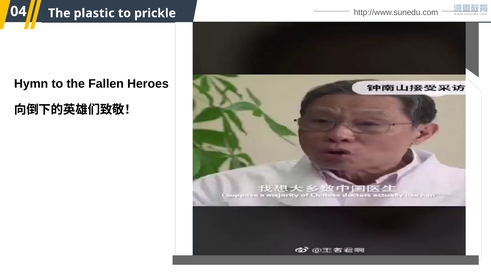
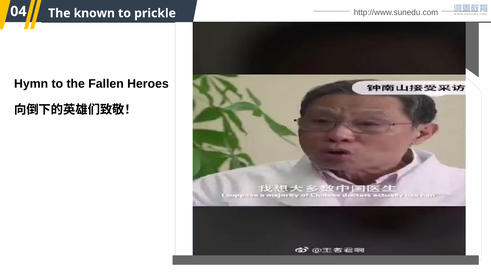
plastic: plastic -> known (94, 13)
